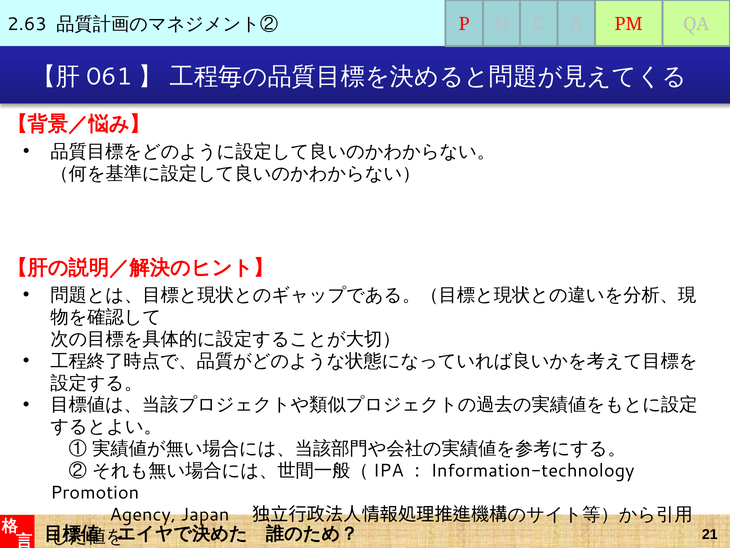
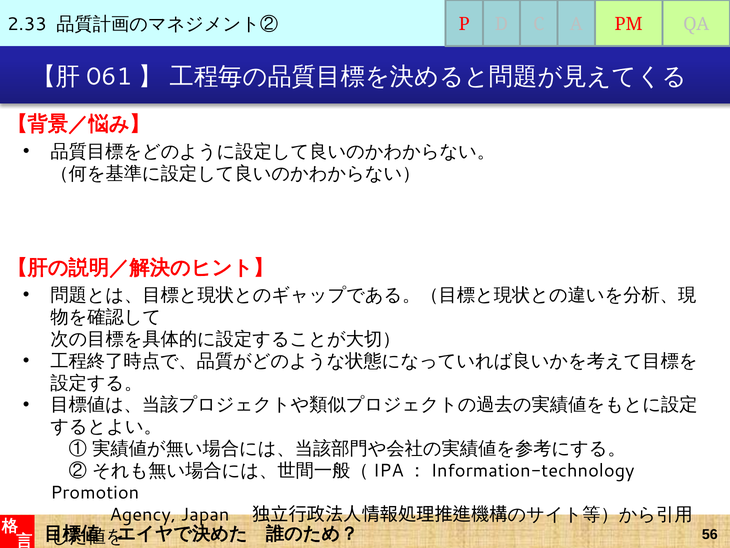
2.63: 2.63 -> 2.33 (27, 24)
21: 21 -> 56 (710, 534)
